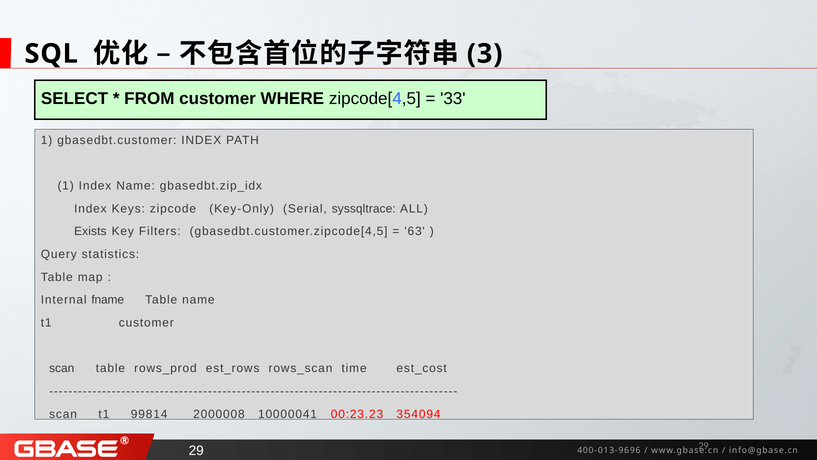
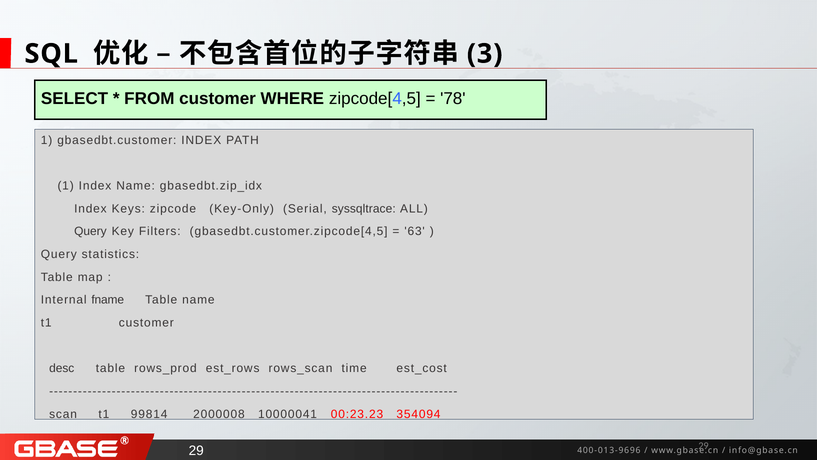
33: 33 -> 78 (453, 99)
Exists: Exists -> Query (90, 231)
scan: scan -> desc (62, 368)
